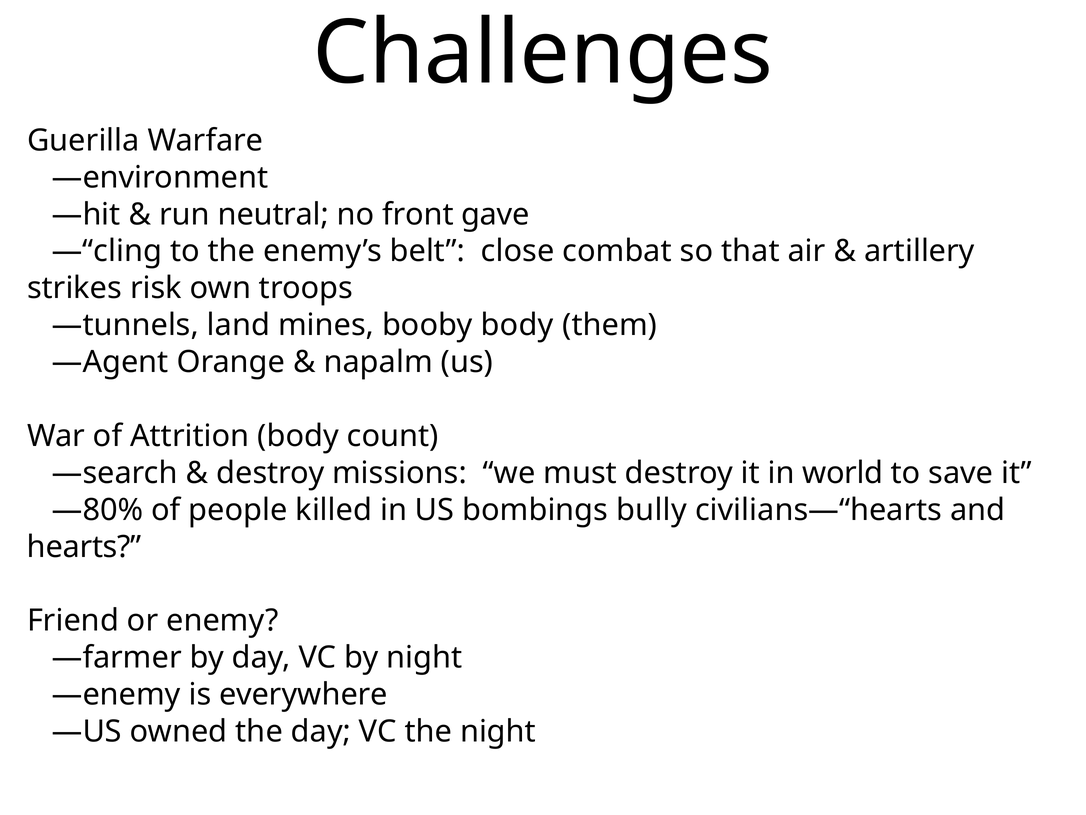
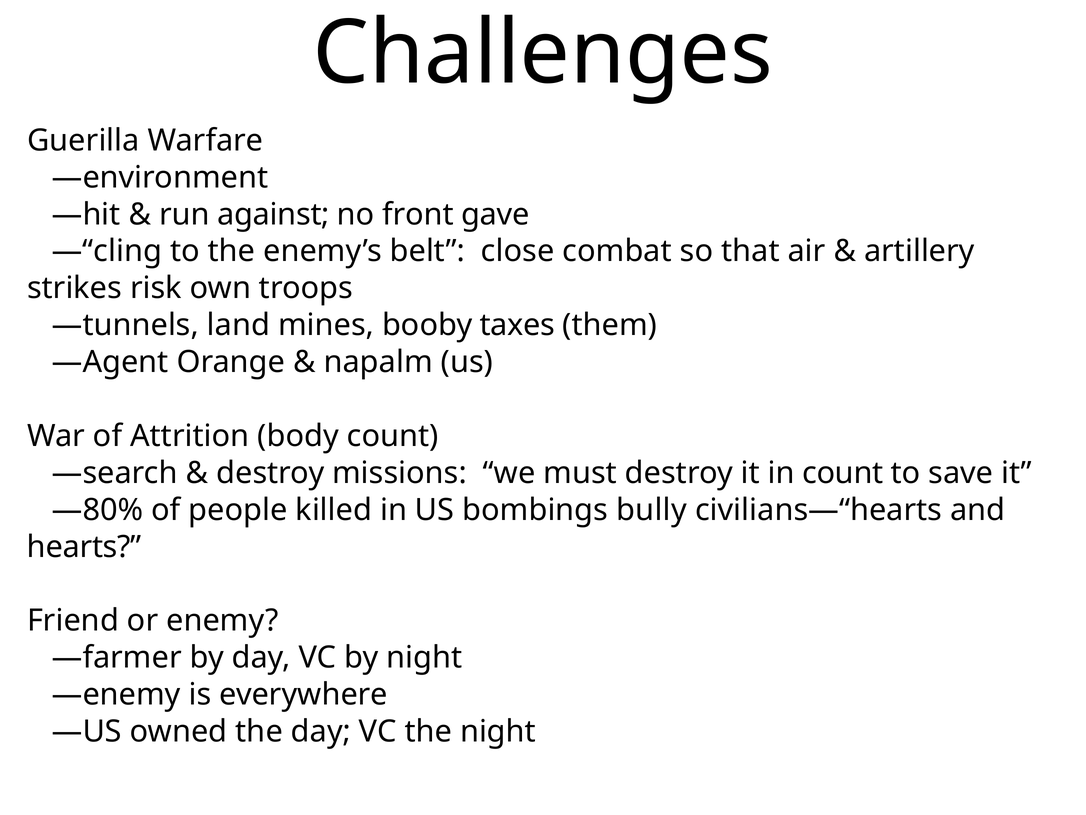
neutral: neutral -> against (273, 214)
booby body: body -> taxes (517, 325)
in world: world -> count (843, 473)
